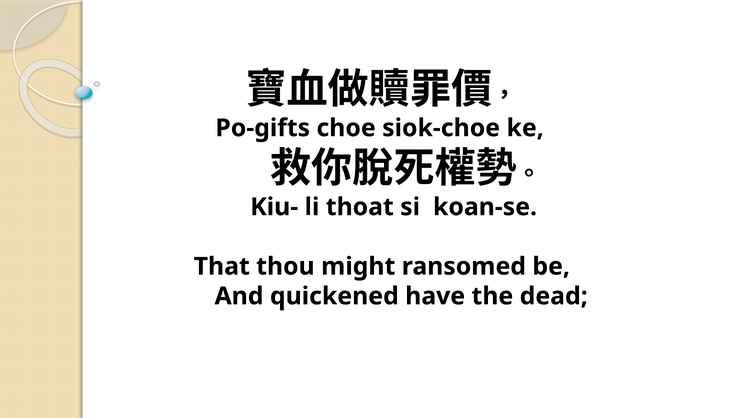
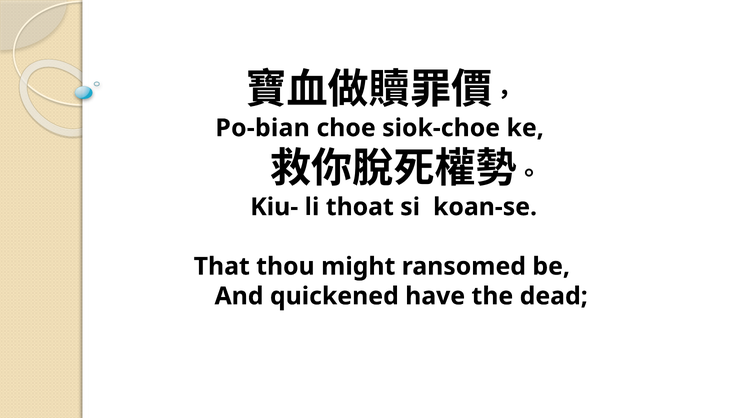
Po-gifts: Po-gifts -> Po-bian (263, 128)
